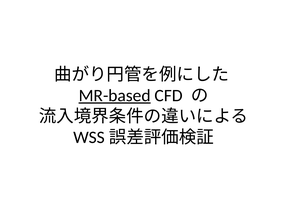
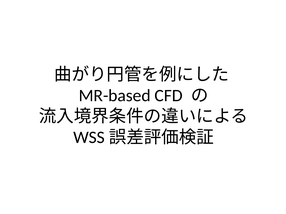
MR-based underline: present -> none (115, 96)
